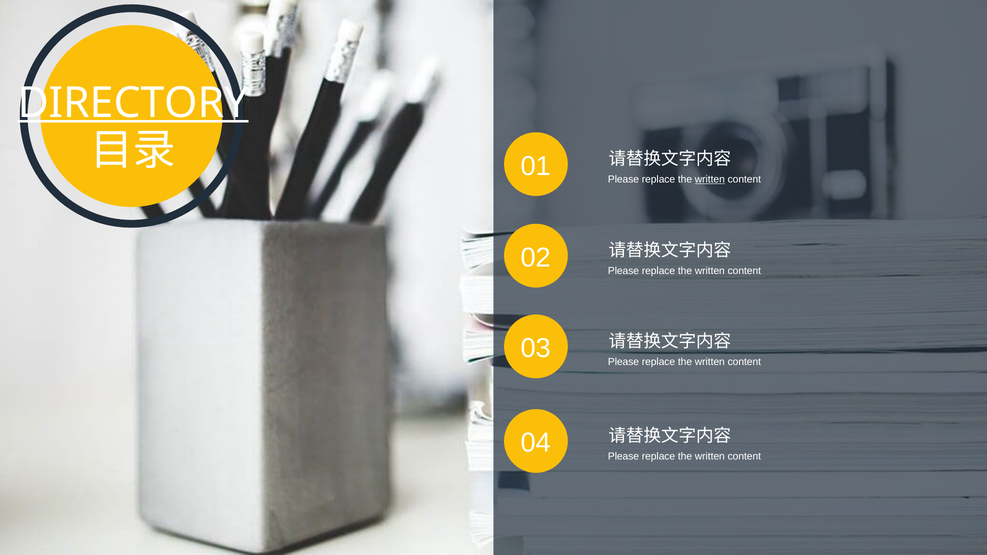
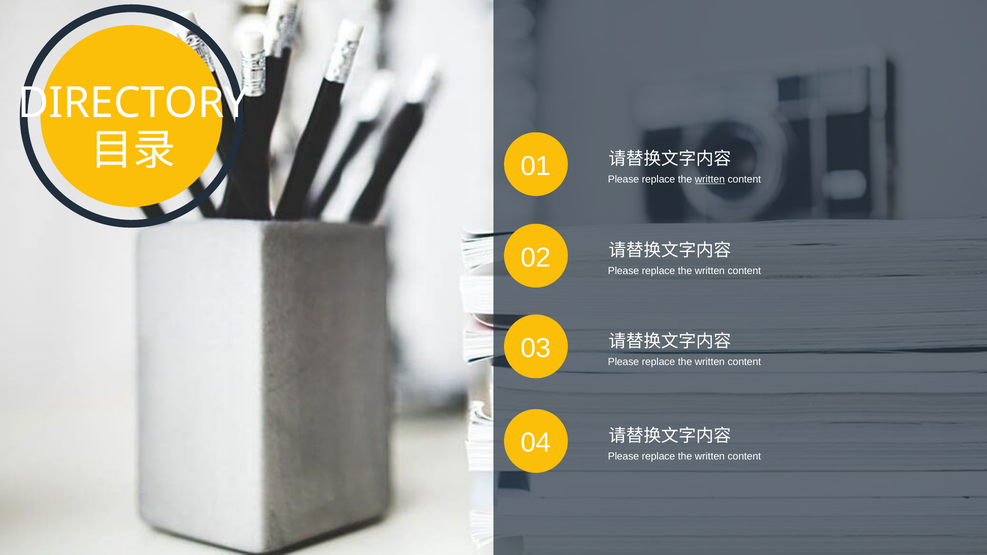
DIRECTORY underline: present -> none (133, 103)
